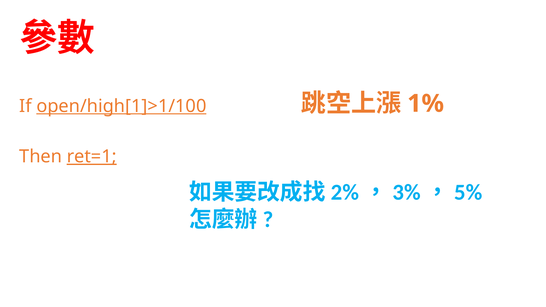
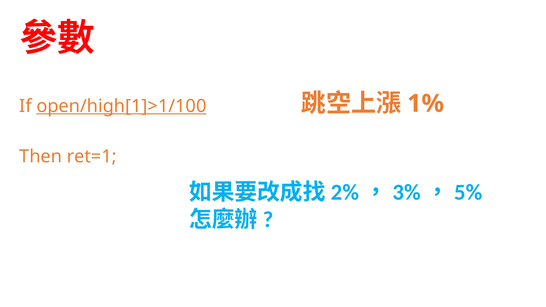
ret=1 underline: present -> none (92, 157)
